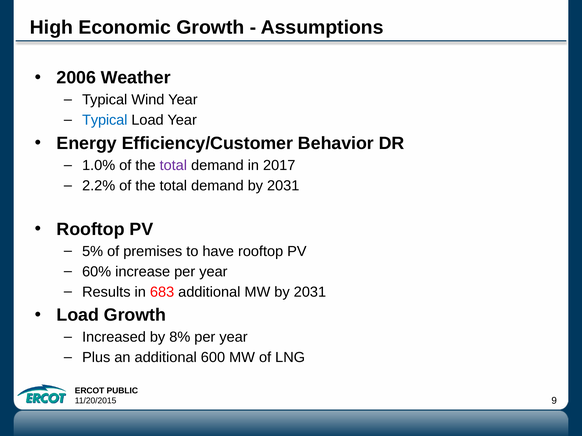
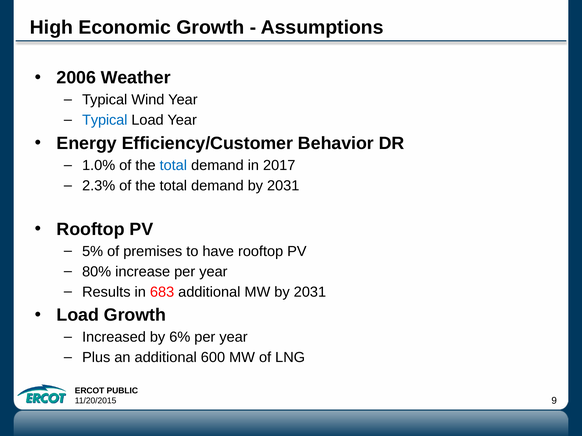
total colour: purple -> blue (173, 166)
2.2%: 2.2% -> 2.3% (99, 186)
60%: 60% -> 80% (97, 272)
8%: 8% -> 6% (180, 338)
